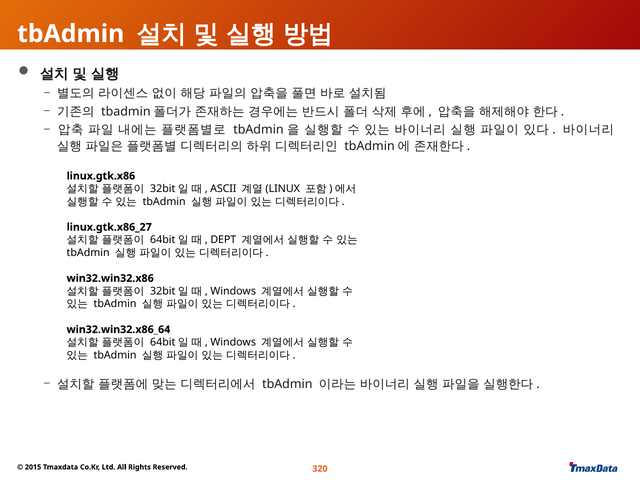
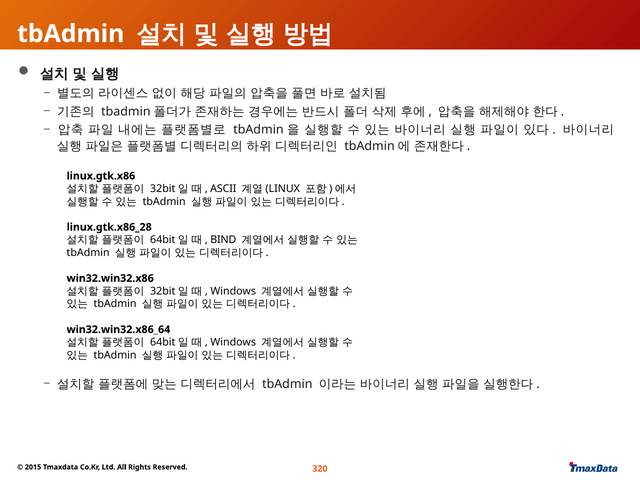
linux.gtk.x86_27: linux.gtk.x86_27 -> linux.gtk.x86_28 (109, 227)
DEPT: DEPT -> BIND (223, 240)
